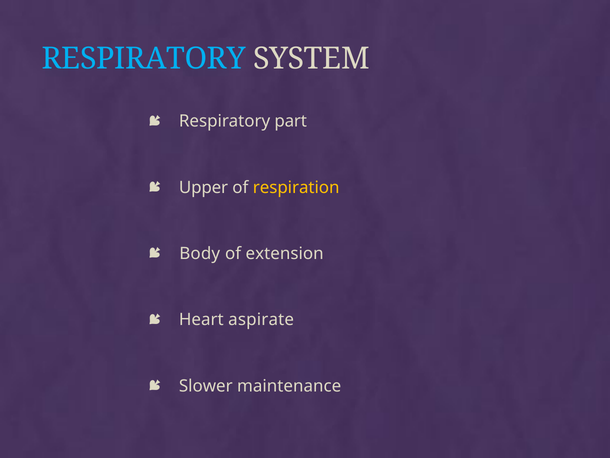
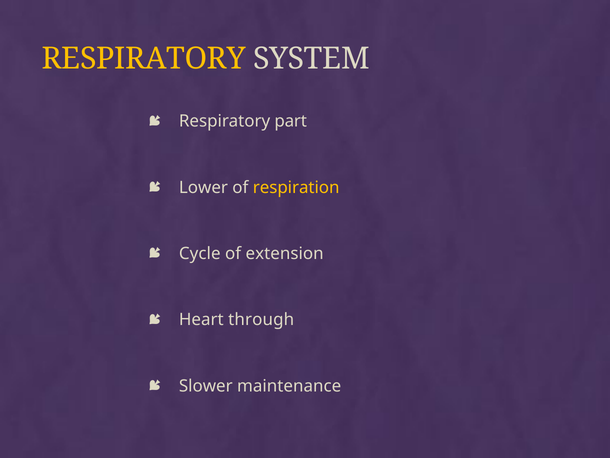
RESPIRATORY colour: light blue -> yellow (144, 59)
Upper: Upper -> Lower (203, 187)
Body: Body -> Cycle (200, 253)
aspirate: aspirate -> through (261, 319)
